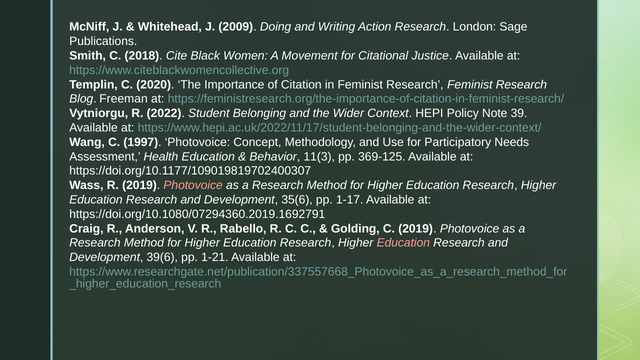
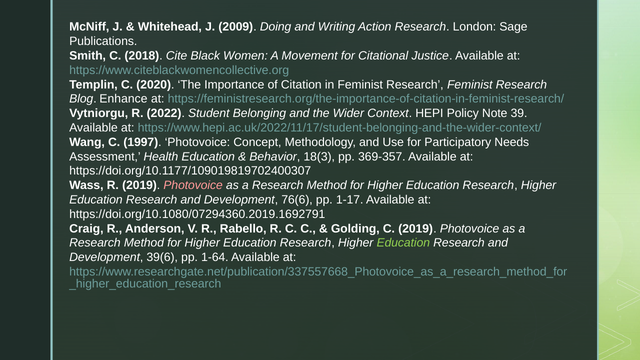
Freeman: Freeman -> Enhance (123, 99)
11(3: 11(3 -> 18(3 (319, 157)
369-125: 369-125 -> 369-357 (382, 157)
35(6: 35(6 -> 76(6 (297, 200)
Education colour: pink -> light green (403, 243)
1-21: 1-21 -> 1-64 (215, 257)
